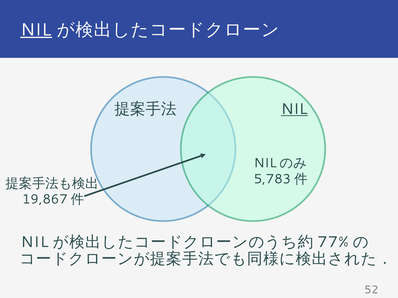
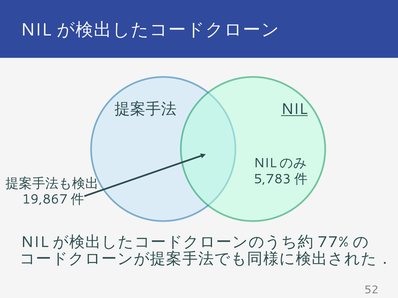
NIL underline: present -> none (36, 30)
